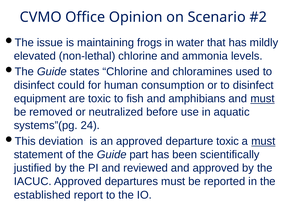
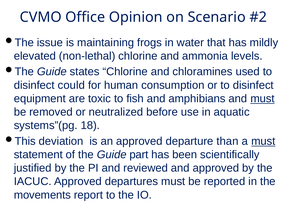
24: 24 -> 18 (90, 125)
departure toxic: toxic -> than (227, 141)
established: established -> movements (42, 194)
